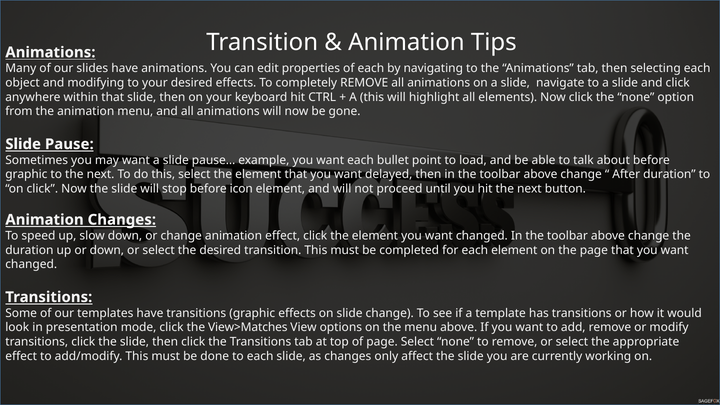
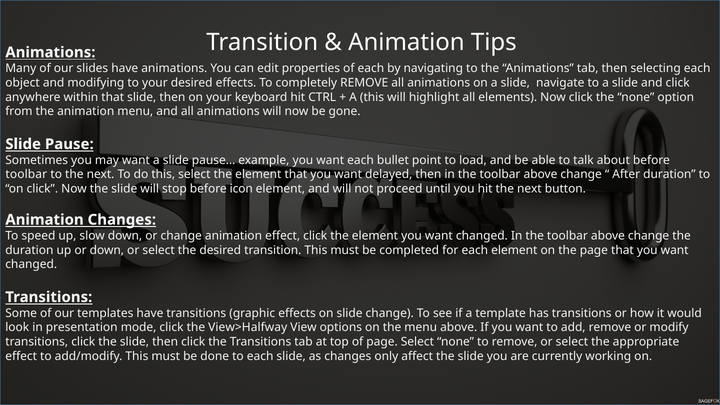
graphic: graphic -> toolbar (26, 175)
View>Matches: View>Matches -> View>Halfway (248, 327)
